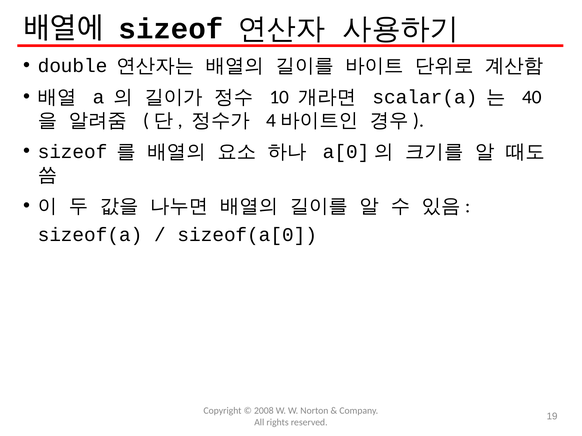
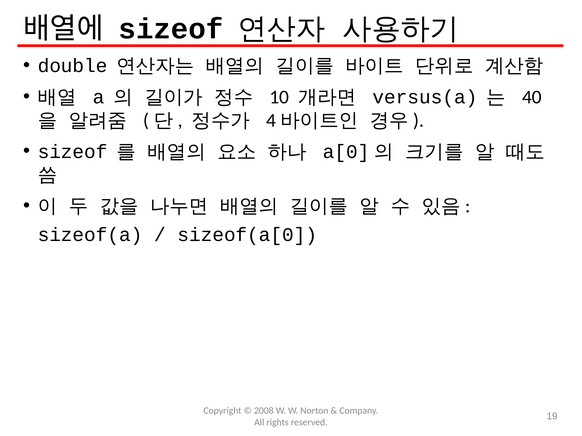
scalar(a: scalar(a -> versus(a (425, 97)
